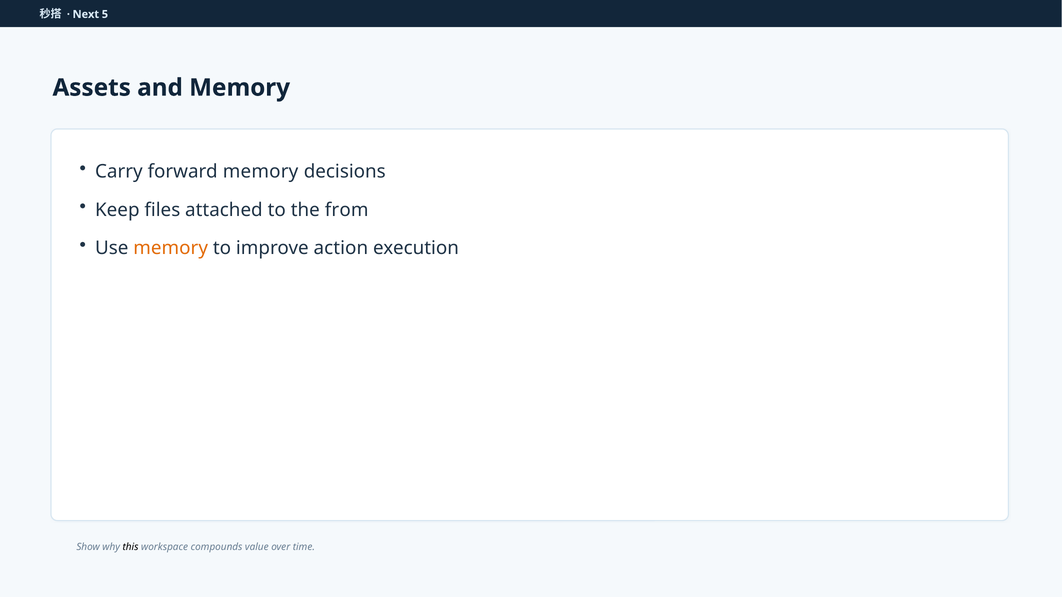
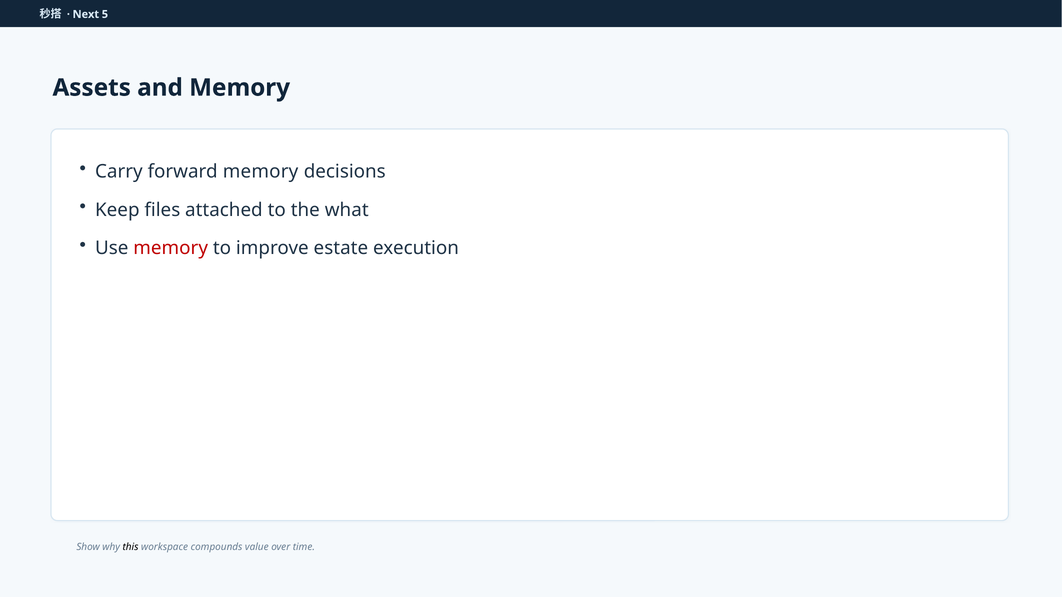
from: from -> what (347, 210)
memory colour: orange -> red (171, 248)
action: action -> estate (341, 248)
